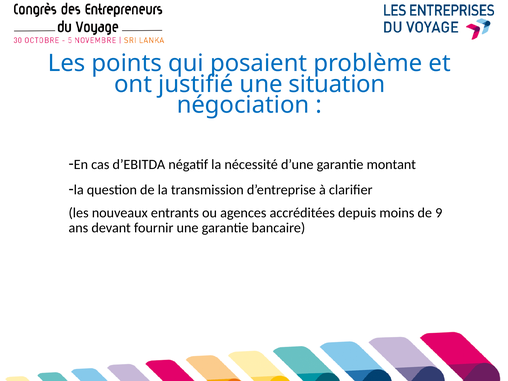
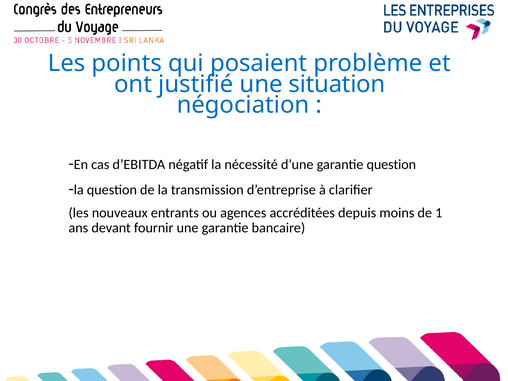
garantie montant: montant -> question (391, 164)
9: 9 -> 1 (439, 213)
